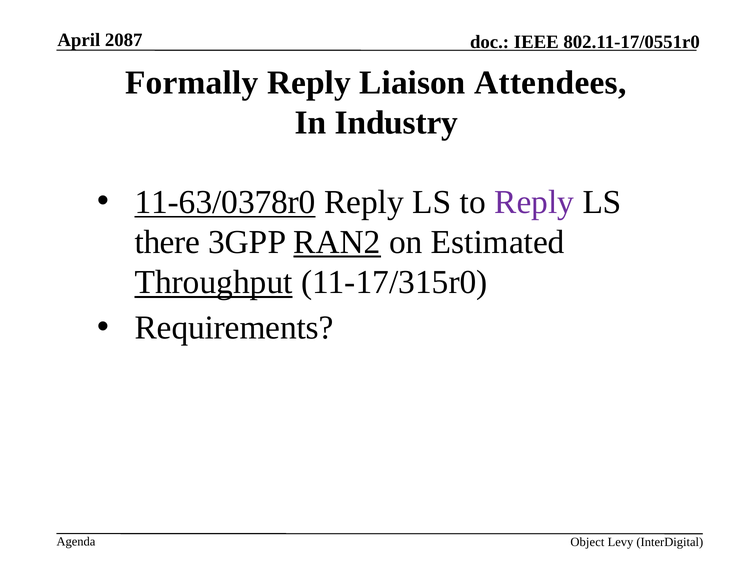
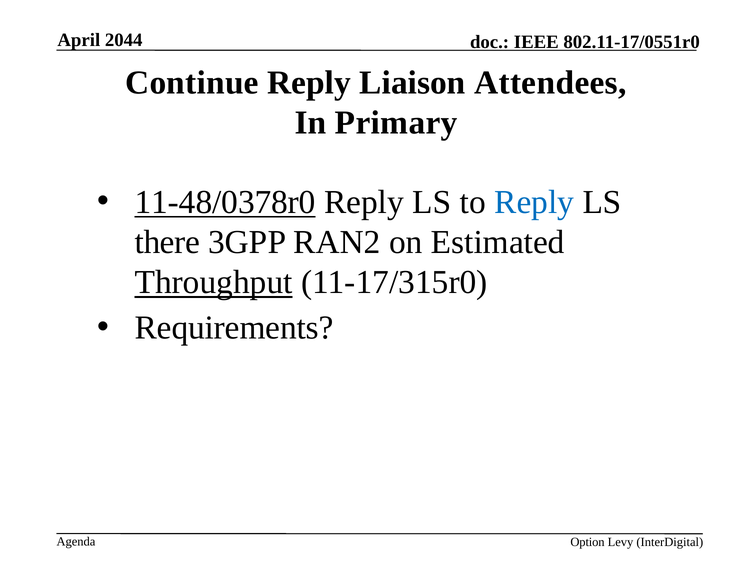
2087: 2087 -> 2044 (124, 40)
Formally: Formally -> Continue (192, 83)
Industry: Industry -> Primary (396, 123)
11-63/0378r0: 11-63/0378r0 -> 11-48/0378r0 (225, 202)
Reply colour: purple -> blue (534, 202)
RAN2 underline: present -> none (337, 242)
Object: Object -> Option (588, 542)
